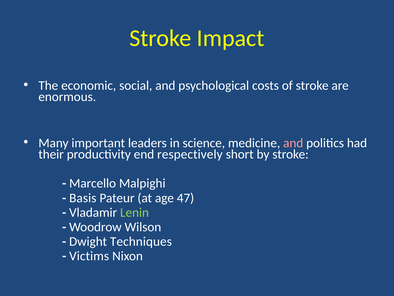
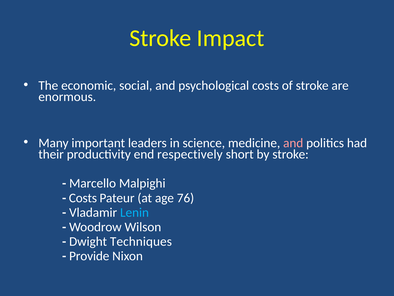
Basis: Basis -> Costs (83, 198)
47: 47 -> 76 (186, 198)
Lenin colour: light green -> light blue (135, 212)
Victims: Victims -> Provide (89, 256)
